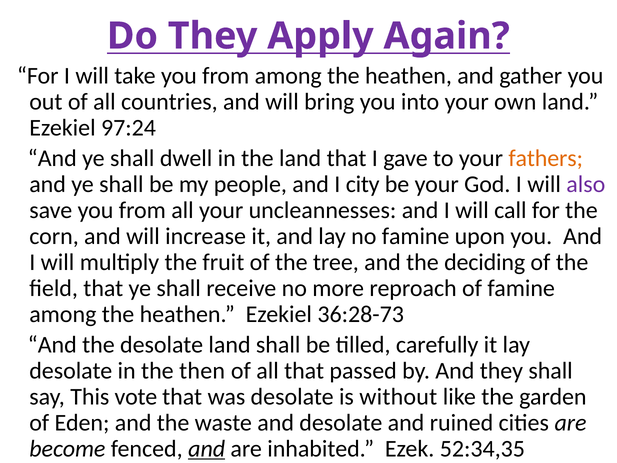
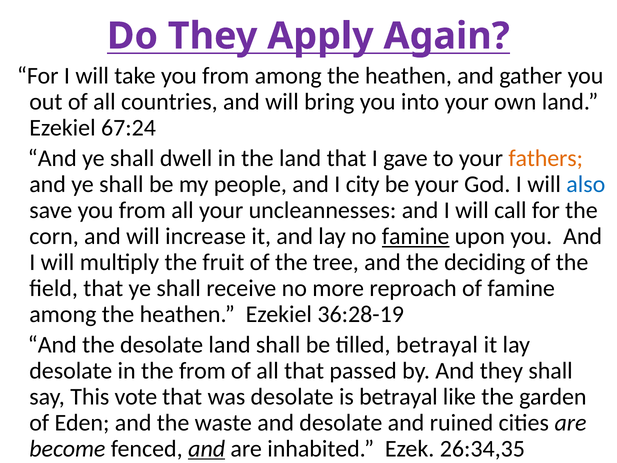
97:24: 97:24 -> 67:24 (129, 128)
also colour: purple -> blue (586, 184)
famine underline: none -> present (416, 236)
36:28-73: 36:28-73 -> 36:28-19 (361, 314)
tilled carefully: carefully -> betrayal (437, 345)
the then: then -> from (202, 371)
is without: without -> betrayal (398, 397)
52:34,35: 52:34,35 -> 26:34,35 (482, 448)
